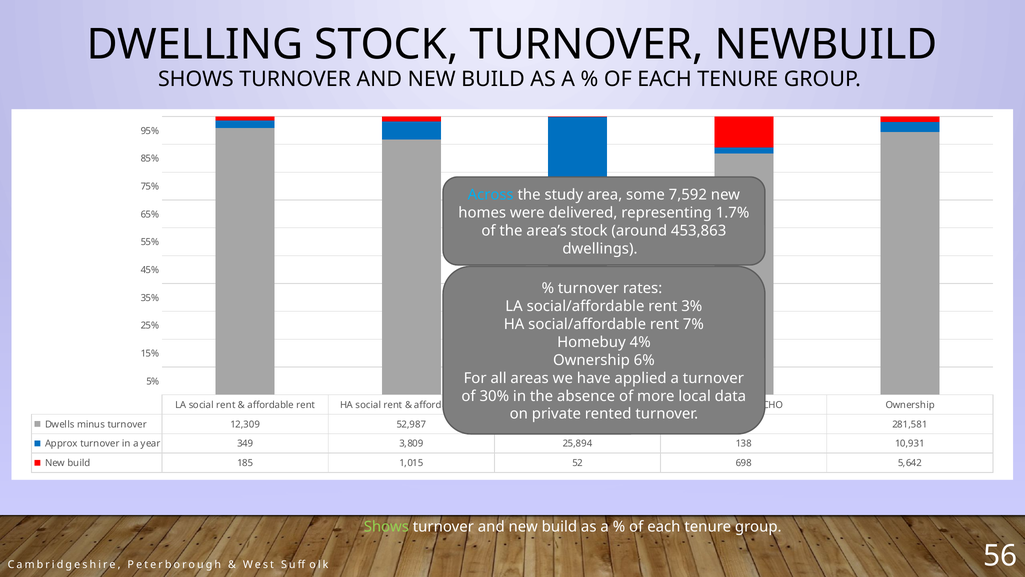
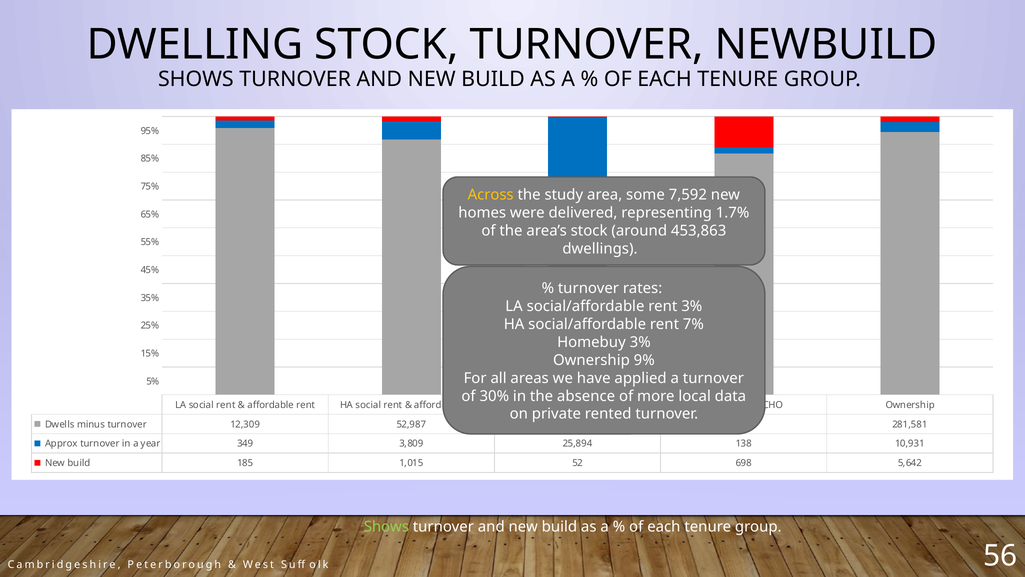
Across colour: light blue -> yellow (491, 195)
Homebuy 4%: 4% -> 3% (640, 342)
6%: 6% -> 9% (644, 360)
